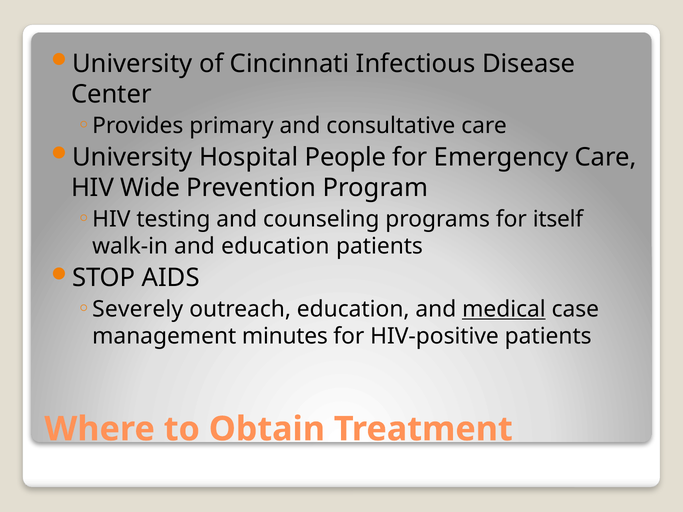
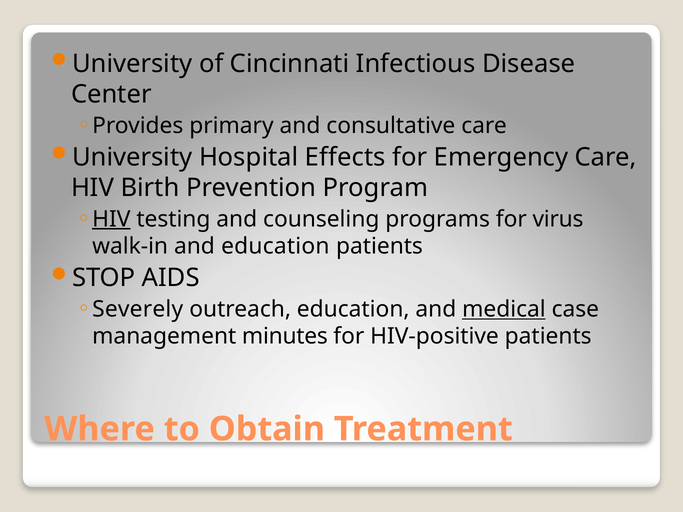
People: People -> Effects (345, 157)
Wide: Wide -> Birth (150, 188)
HIV underline: none -> present (111, 219)
itself: itself -> virus (558, 219)
